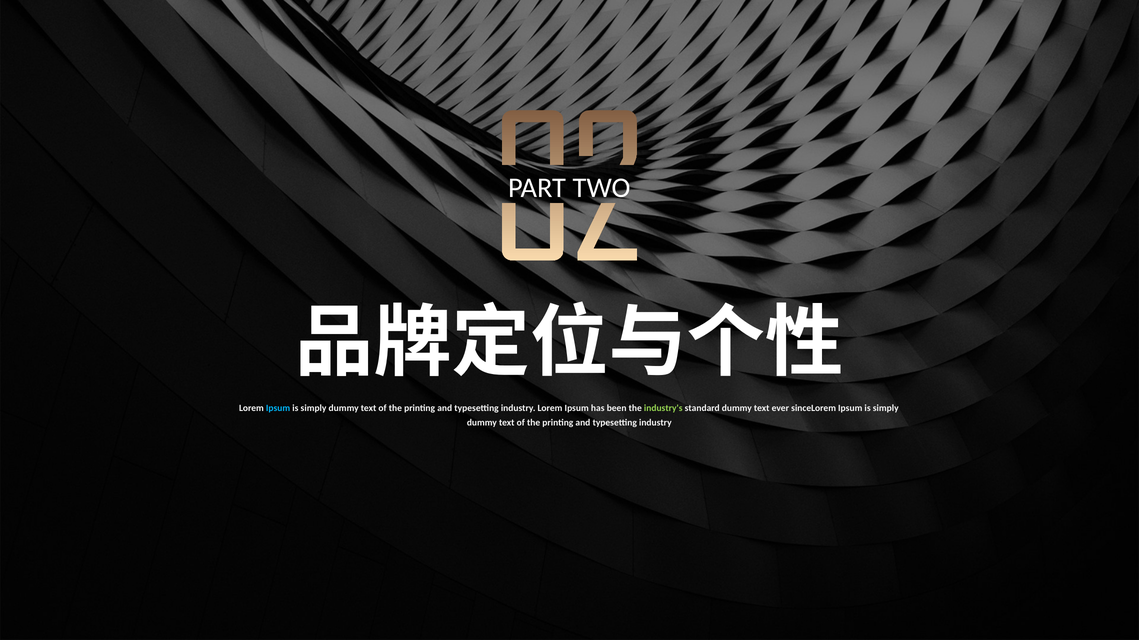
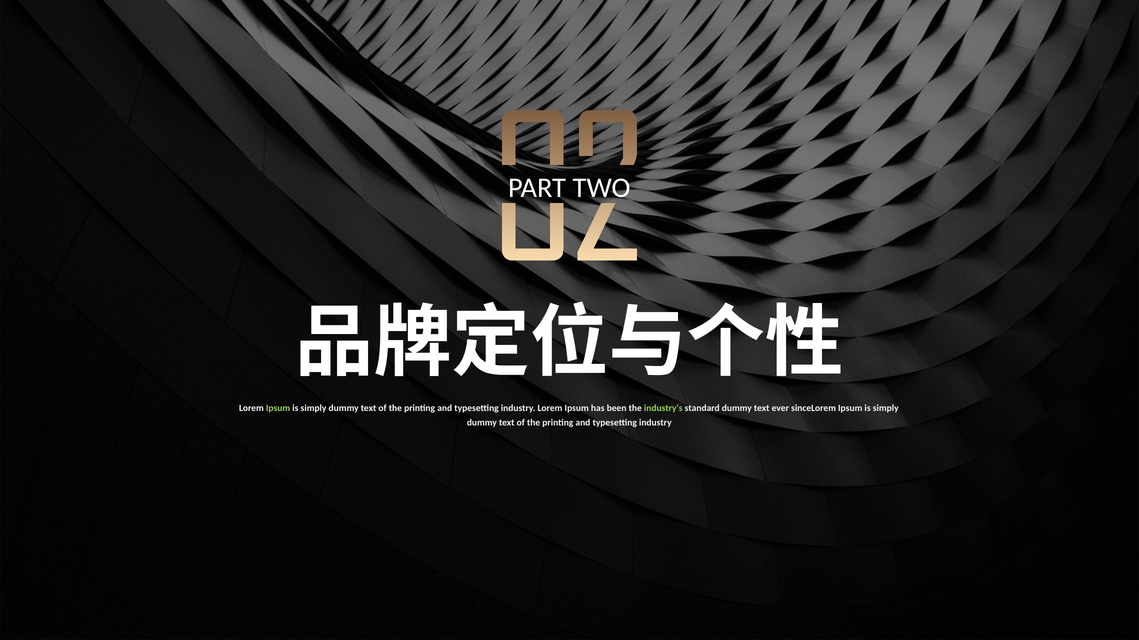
Ipsum colour: light blue -> light green (278, 408)
